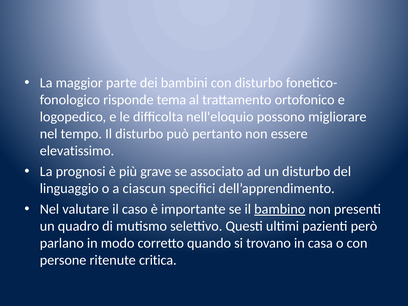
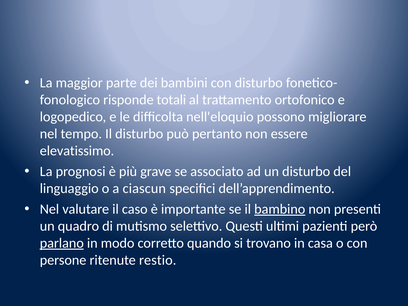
tema: tema -> totali (171, 100)
parlano underline: none -> present (62, 243)
critica: critica -> restio (158, 260)
